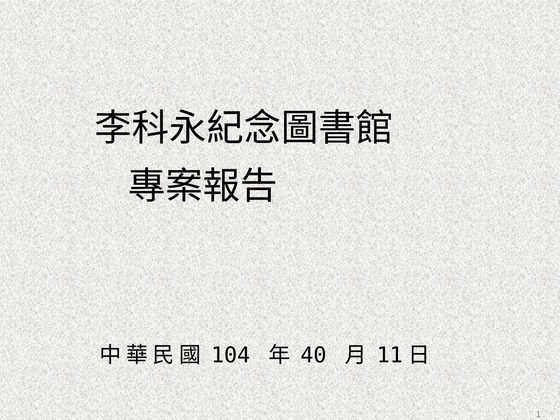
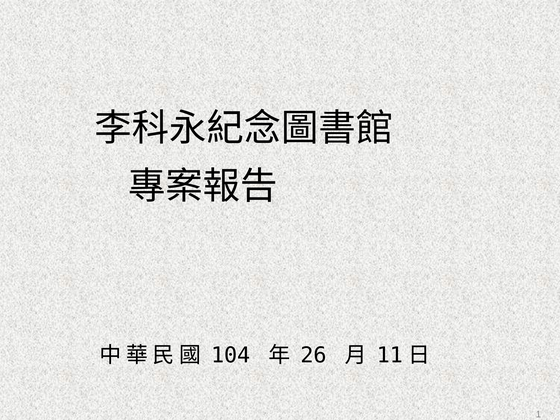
40: 40 -> 26 (314, 355)
